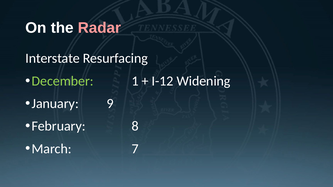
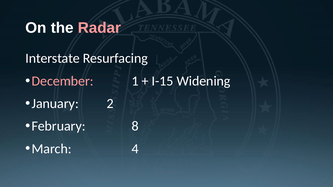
December colour: light green -> pink (63, 81)
I-12: I-12 -> I-15 (163, 81)
9: 9 -> 2 (110, 104)
7: 7 -> 4 (135, 149)
